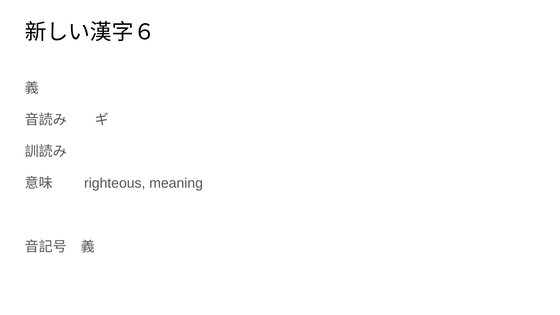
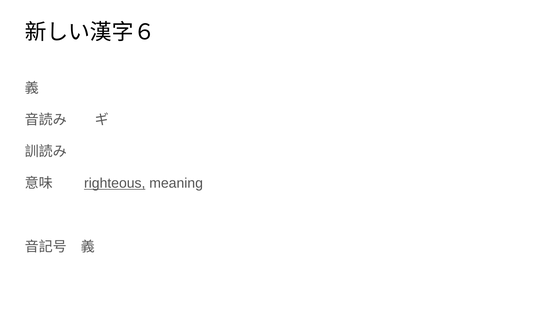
righteous underline: none -> present (115, 183)
